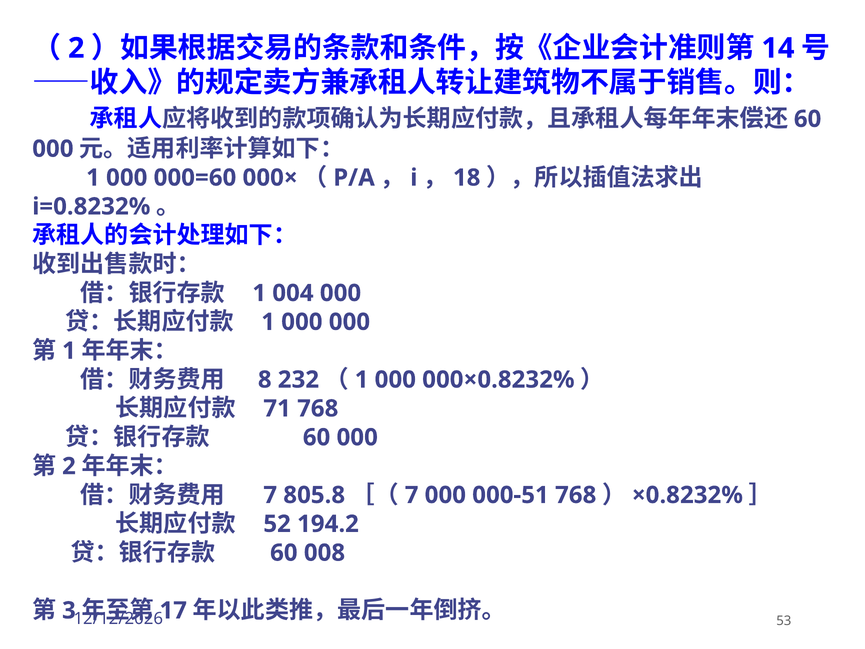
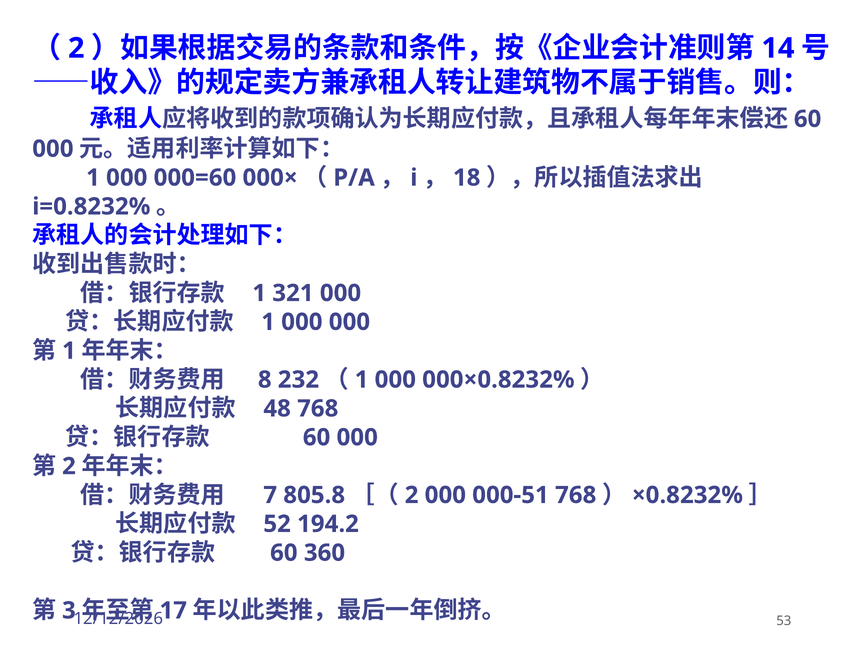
004: 004 -> 321 (293, 293)
71: 71 -> 48 (277, 408)
7: 7 -> 2 (412, 495)
008: 008 -> 360 (324, 553)
